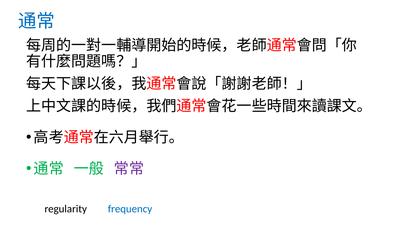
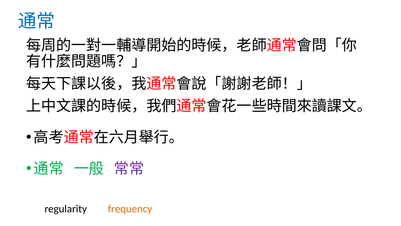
frequency colour: blue -> orange (130, 208)
